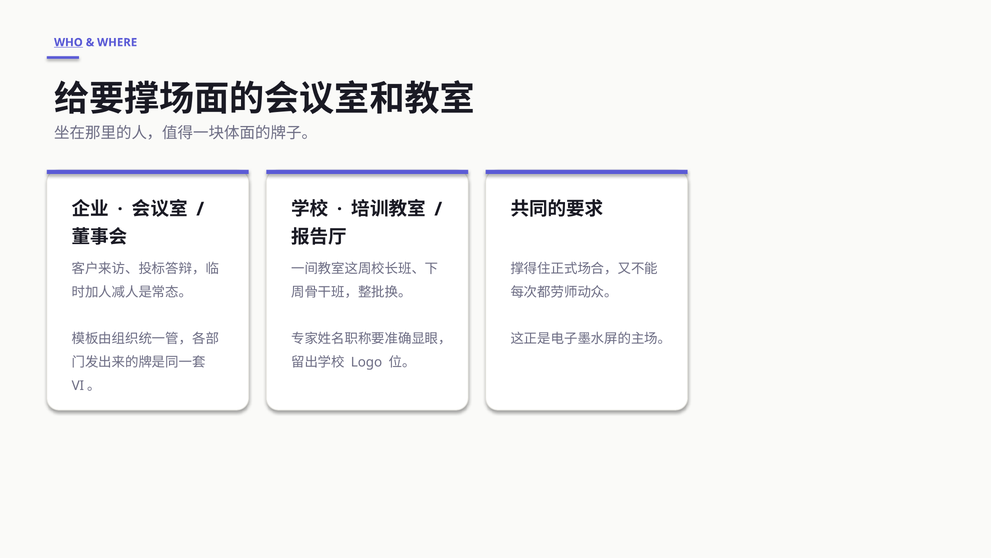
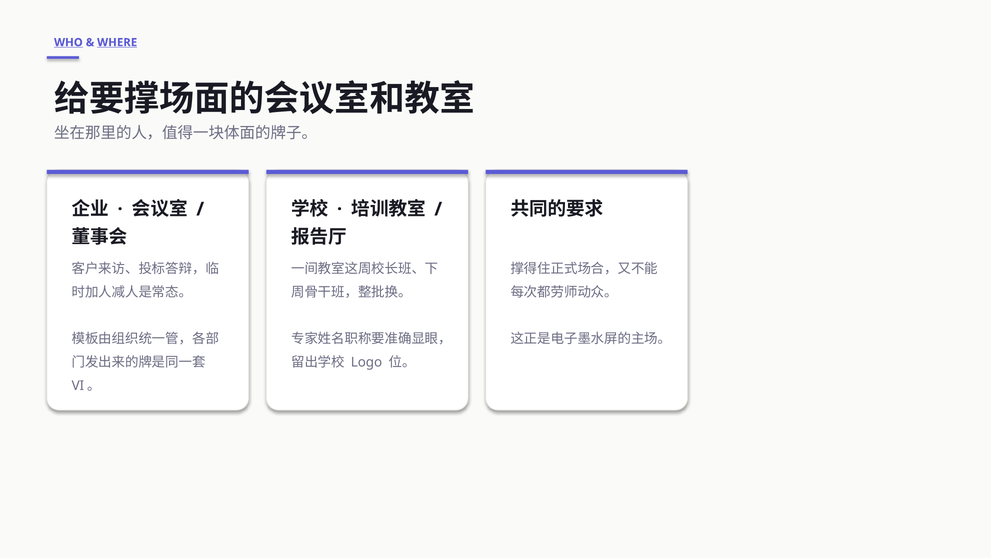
WHERE underline: none -> present (117, 42)
